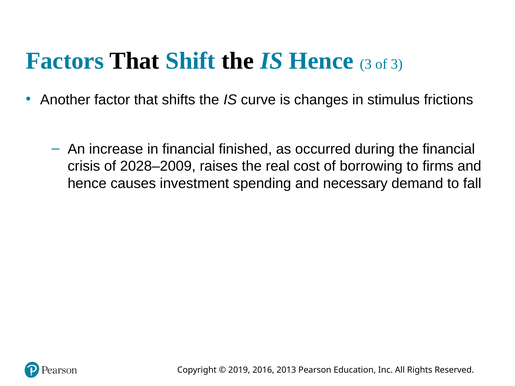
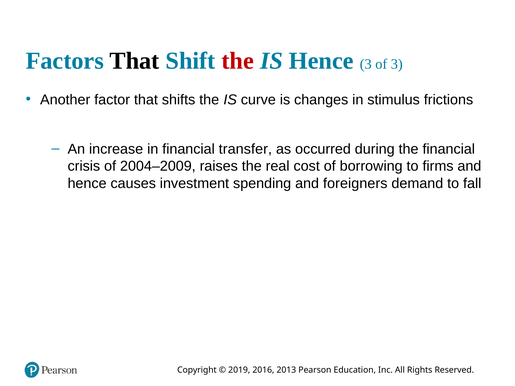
the colour: black -> red (238, 61)
finished: finished -> transfer (245, 149)
2028–2009: 2028–2009 -> 2004–2009 (158, 166)
necessary: necessary -> foreigners (355, 183)
